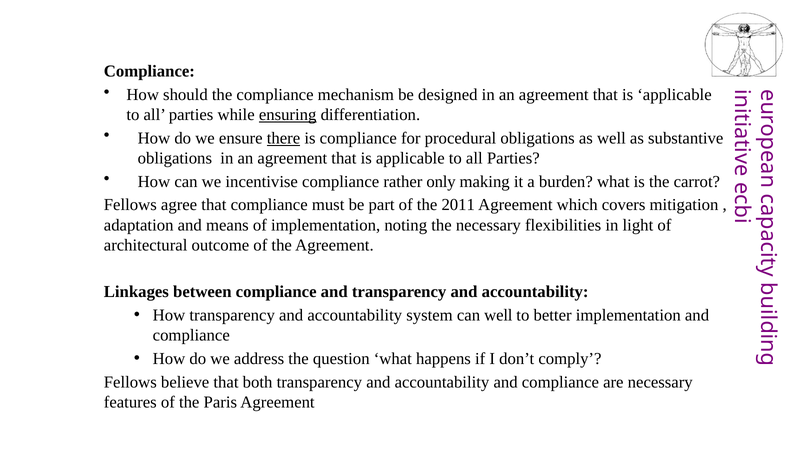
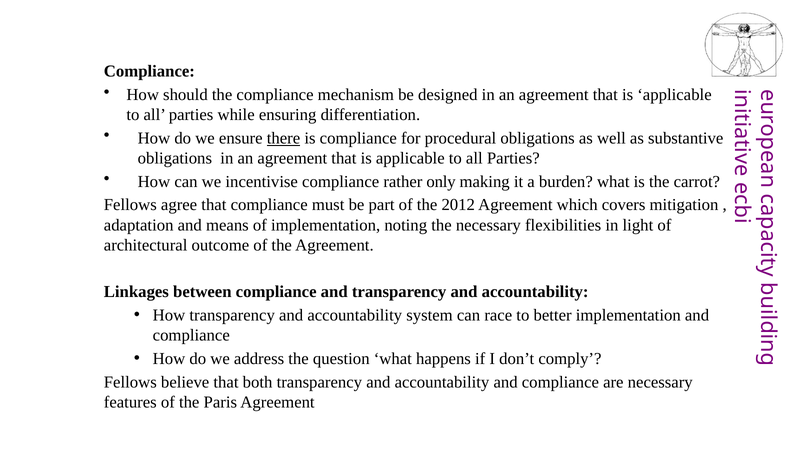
ensuring underline: present -> none (288, 115)
2011: 2011 -> 2012 (458, 205)
can well: well -> race (498, 315)
